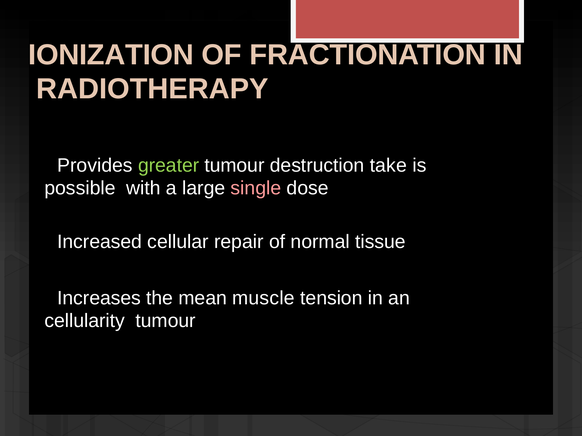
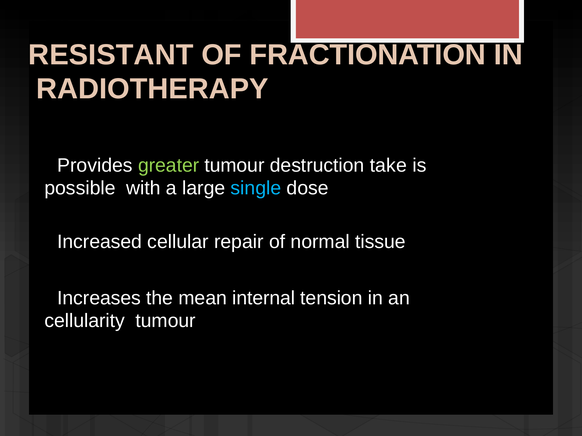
IONIZATION: IONIZATION -> RESISTANT (111, 55)
single colour: pink -> light blue (256, 188)
muscle: muscle -> internal (264, 298)
